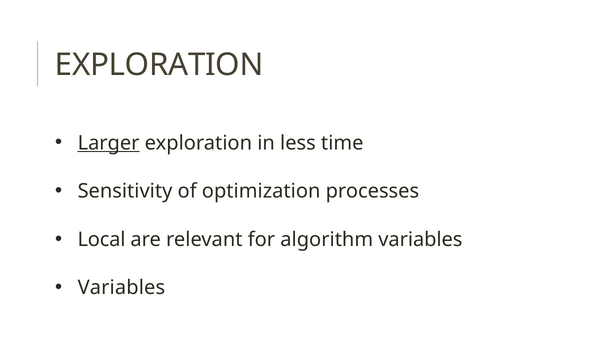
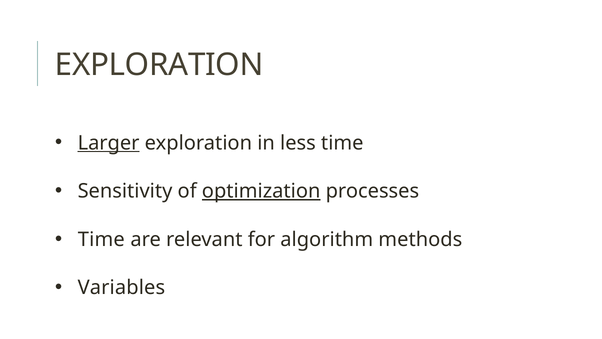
optimization underline: none -> present (261, 191)
Local: Local -> Time (101, 239)
algorithm variables: variables -> methods (420, 239)
